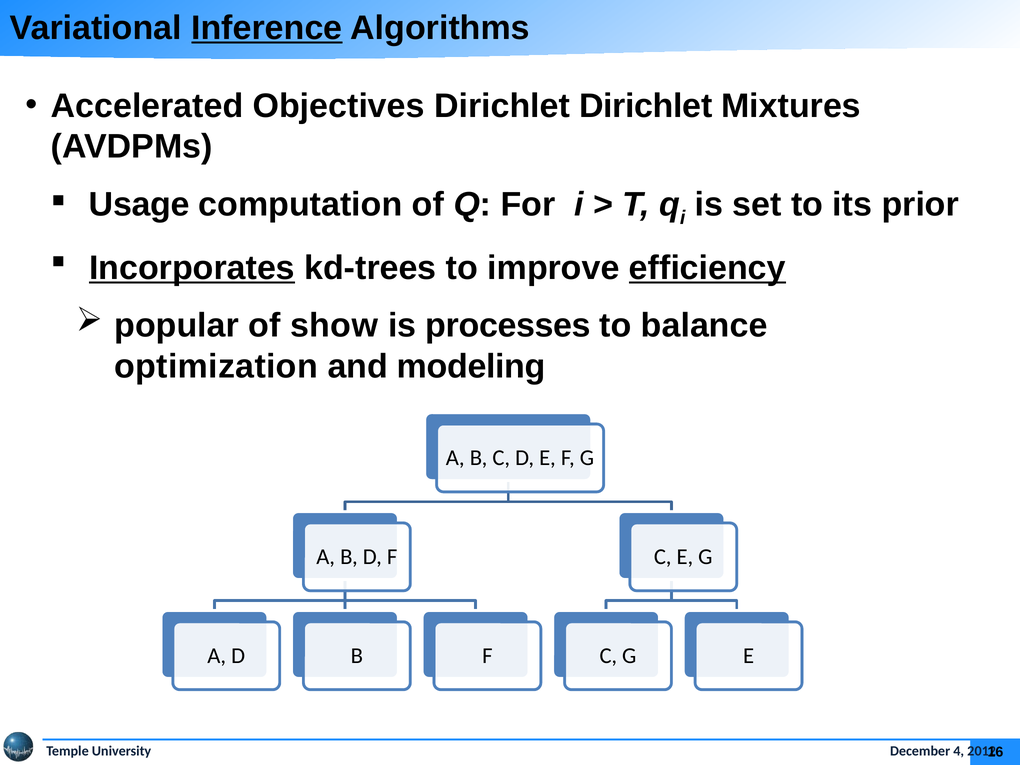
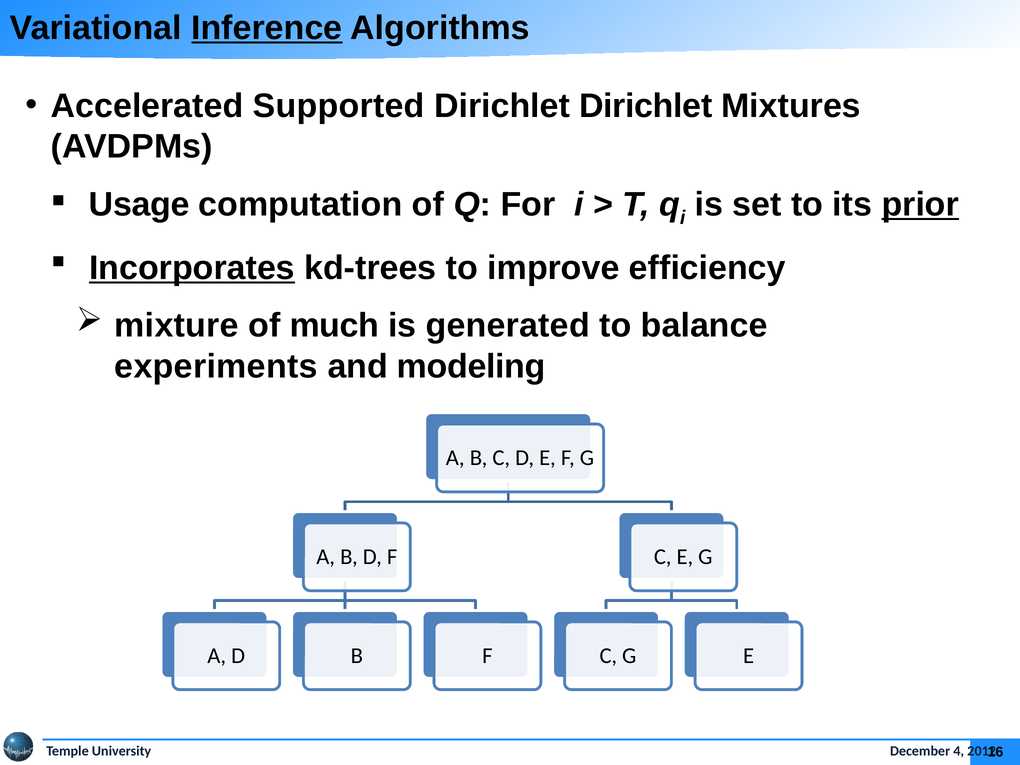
Objectives: Objectives -> Supported (339, 106)
prior underline: none -> present (920, 204)
efficiency underline: present -> none (707, 268)
popular: popular -> mixture (177, 326)
show: show -> much (334, 326)
processes: processes -> generated (508, 326)
optimization: optimization -> experiments (216, 366)
